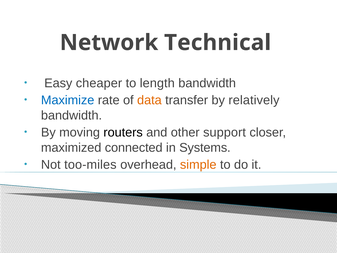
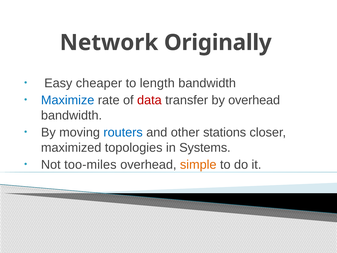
Technical: Technical -> Originally (218, 43)
data colour: orange -> red (149, 100)
by relatively: relatively -> overhead (254, 100)
routers colour: black -> blue (123, 132)
support: support -> stations (225, 132)
connected: connected -> topologies (134, 148)
